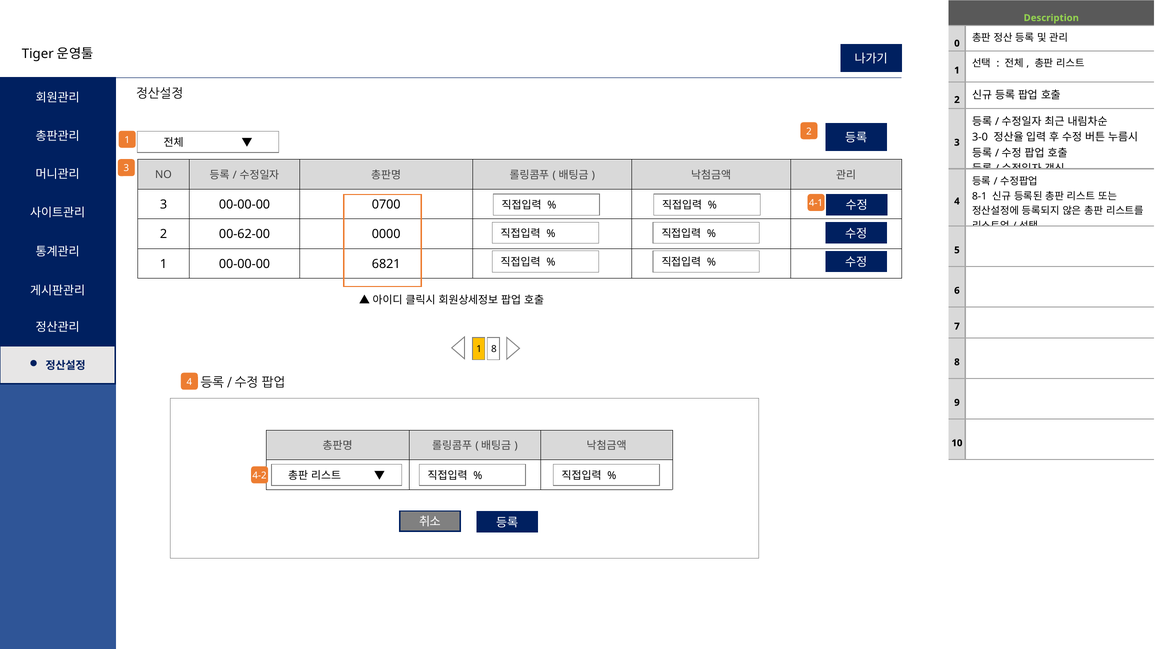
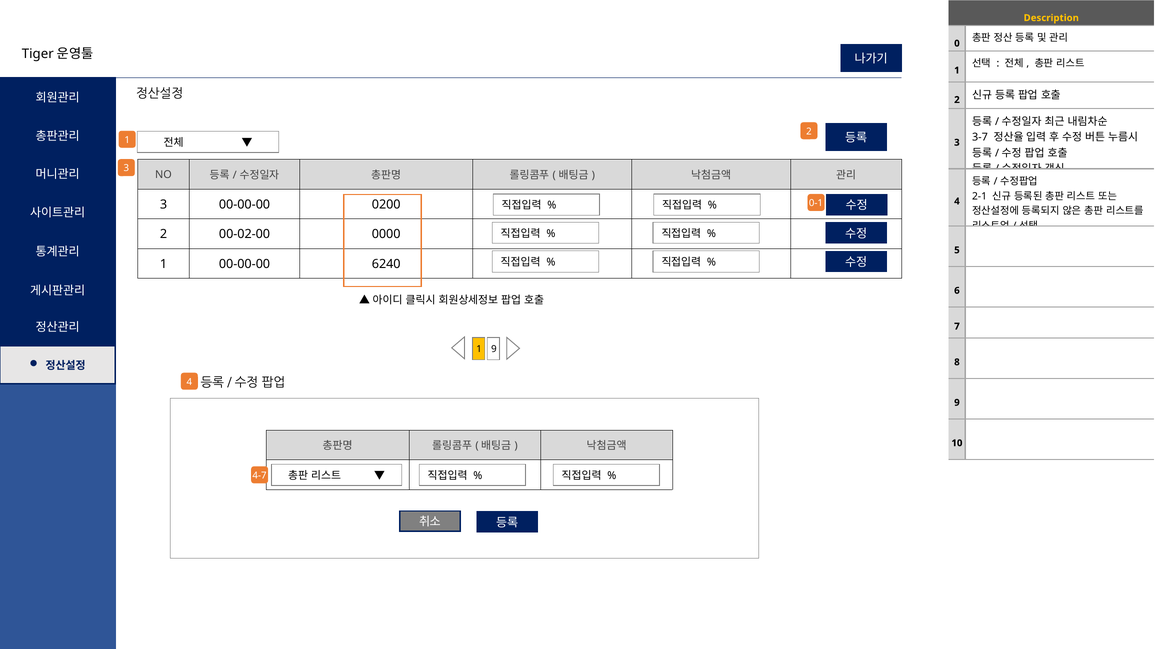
Description colour: light green -> yellow (1051, 18)
3-0: 3-0 -> 3-7 (980, 137)
8-1: 8-1 -> 2-1 (980, 196)
4-1: 4-1 -> 0-1 (816, 203)
0700: 0700 -> 0200 (386, 205)
00-62-00: 00-62-00 -> 00-02-00 (245, 235)
6821: 6821 -> 6240 (386, 264)
1 8: 8 -> 9 (494, 350)
4-2: 4-2 -> 4-7 (259, 476)
